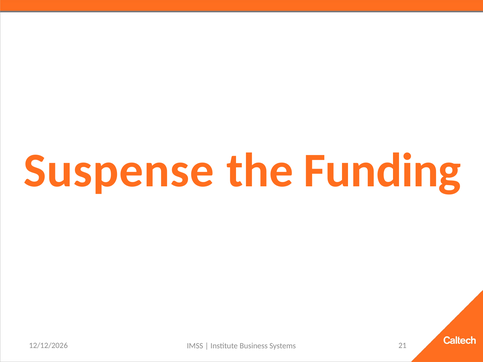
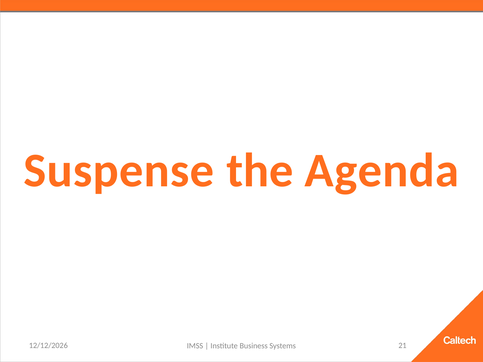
Funding: Funding -> Agenda (382, 171)
